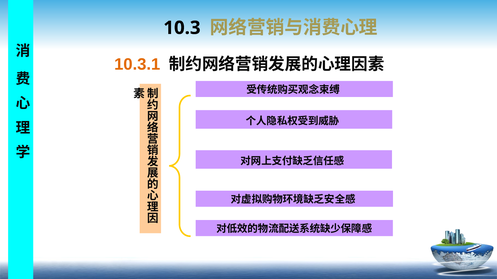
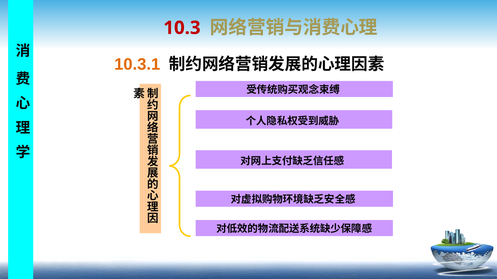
10.3 colour: black -> red (182, 28)
